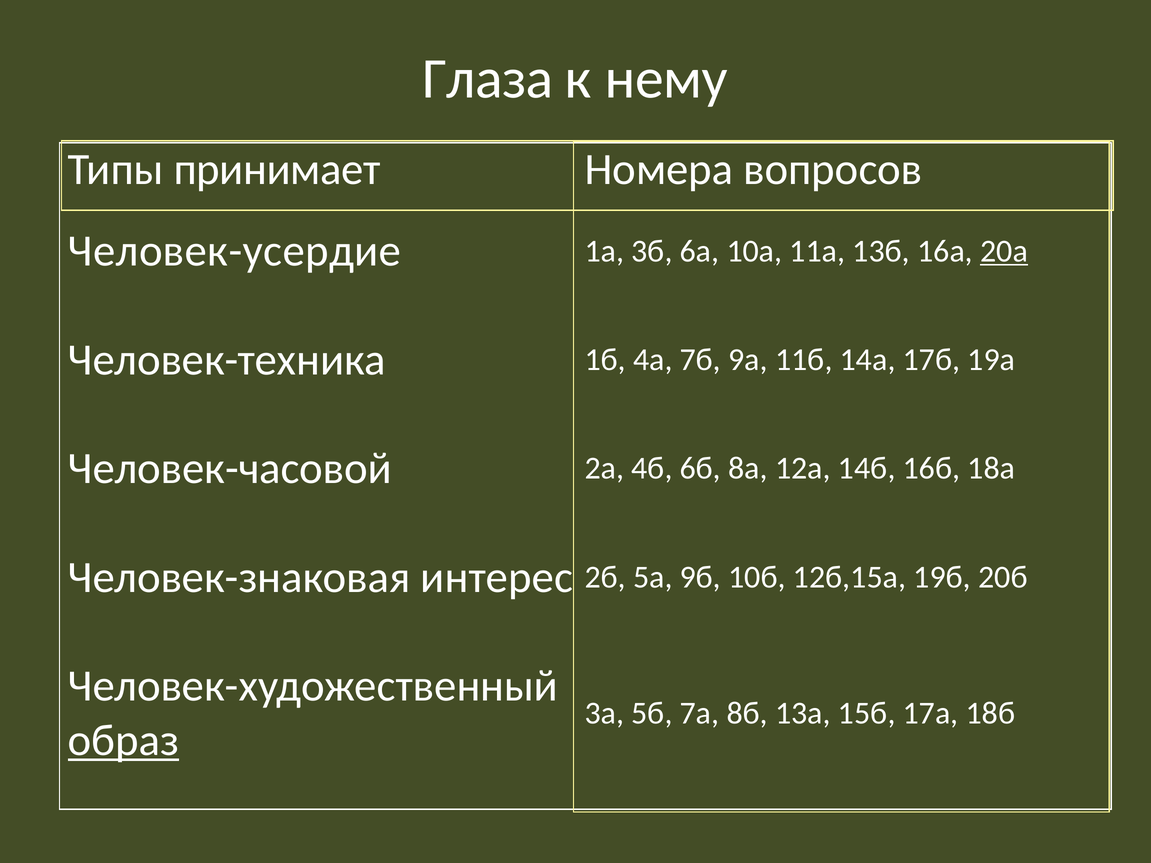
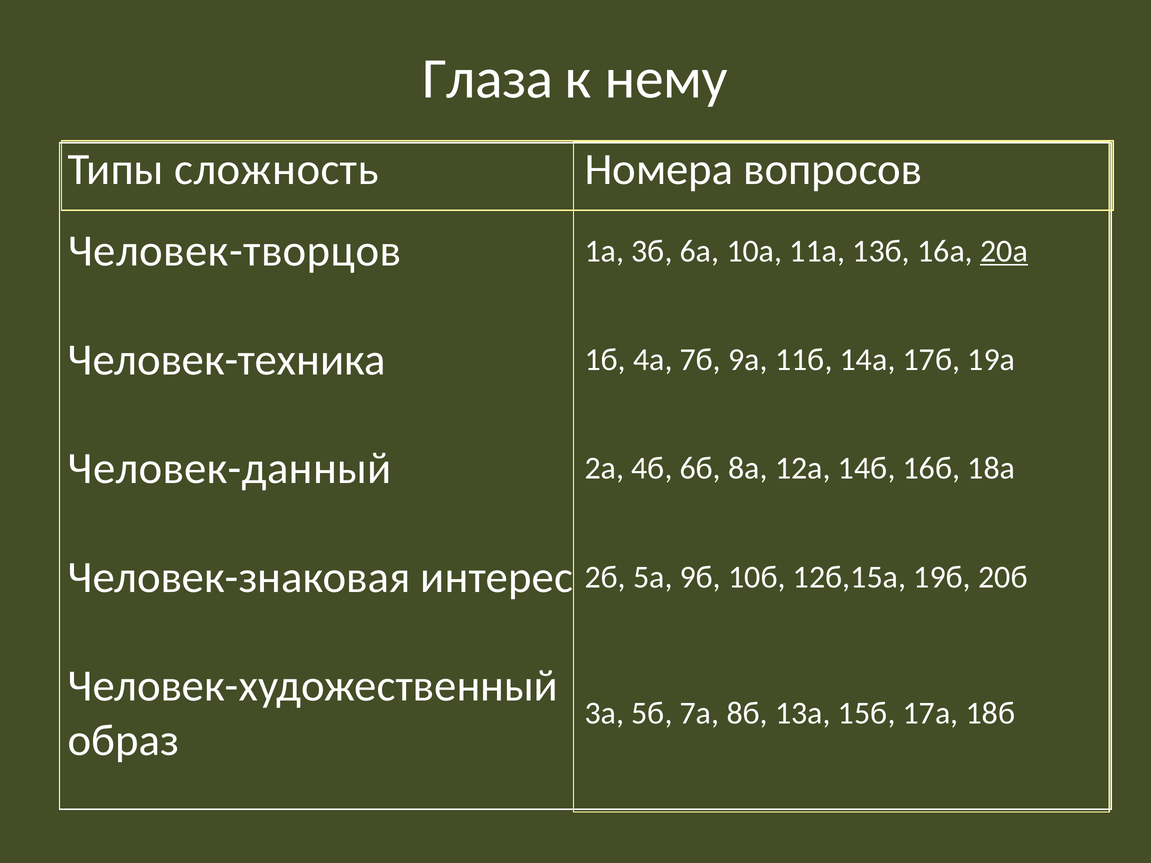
принимает: принимает -> сложность (277, 169)
Человек-усердие: Человек-усердие -> Человек-творцов (235, 251)
Человек-часовой: Человек-часовой -> Человек-данный (230, 469)
образ underline: present -> none (123, 741)
